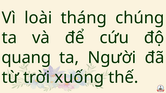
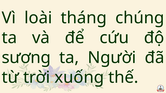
quang: quang -> sương (26, 58)
